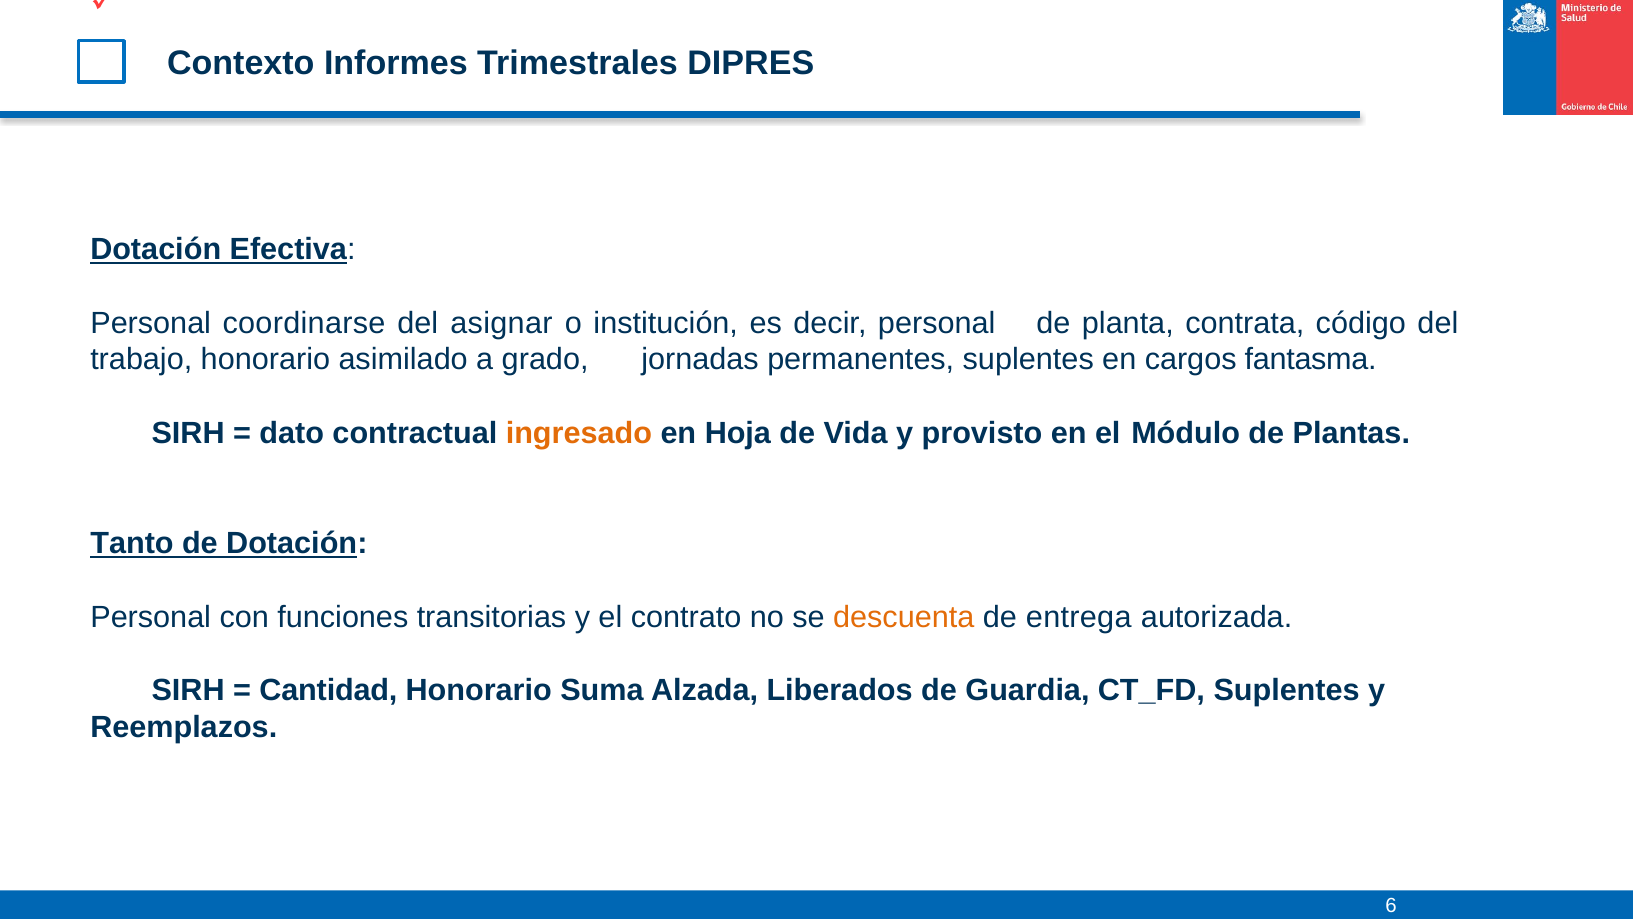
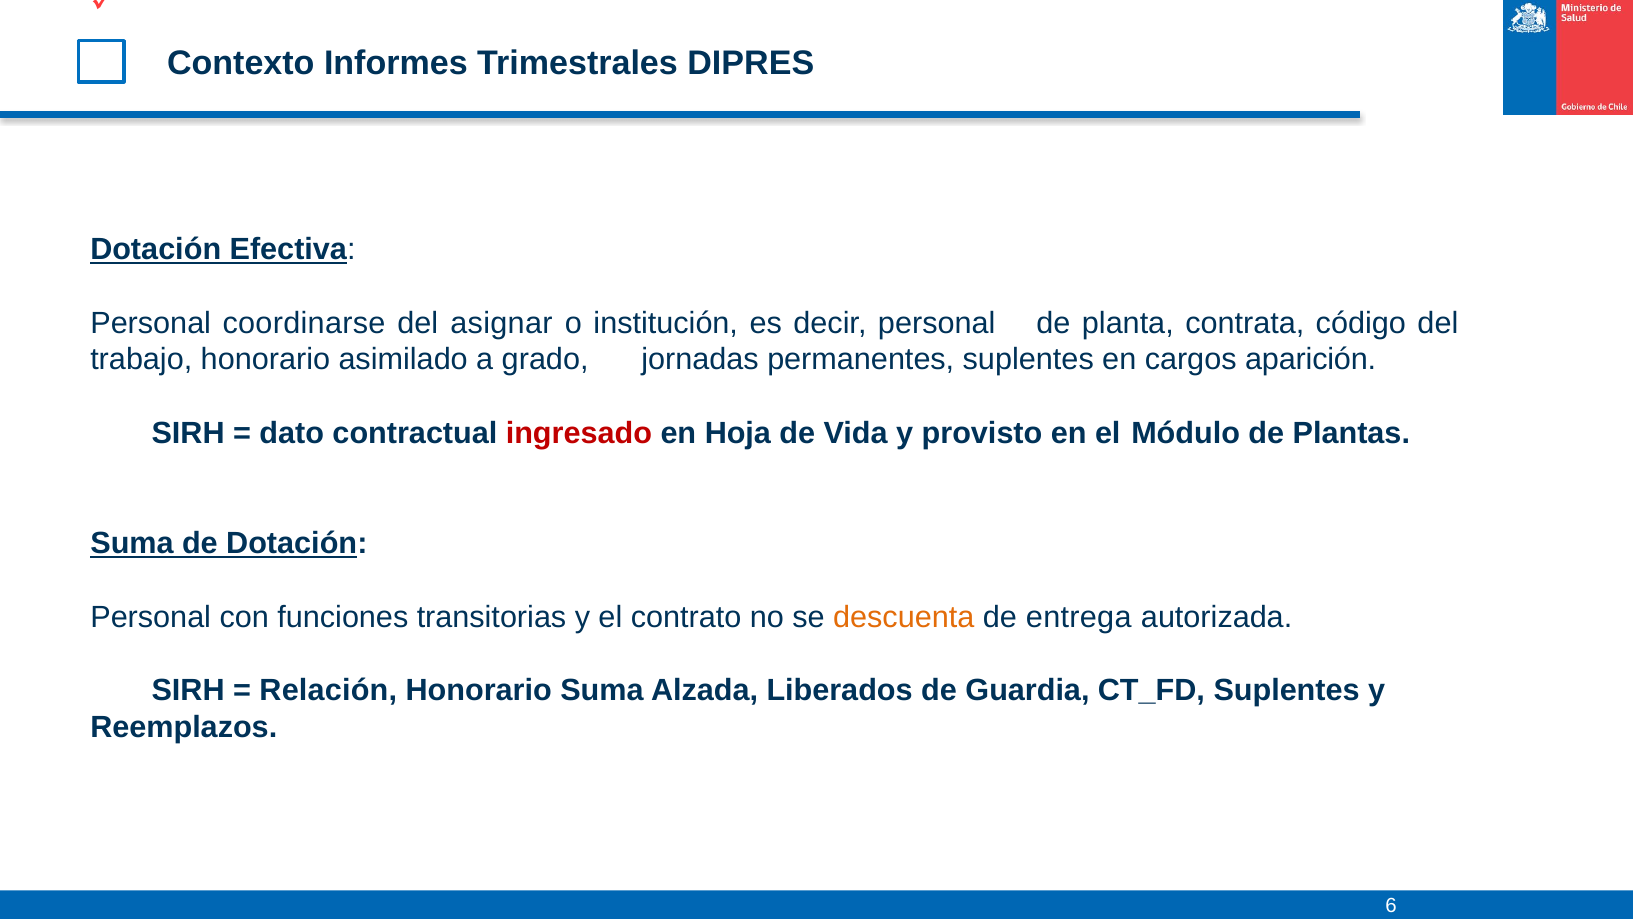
fantasma: fantasma -> aparición (1311, 360)
ingresado colour: orange -> red (579, 433)
Tanto: Tanto -> Suma (132, 543)
Cantidad: Cantidad -> Relación (328, 690)
